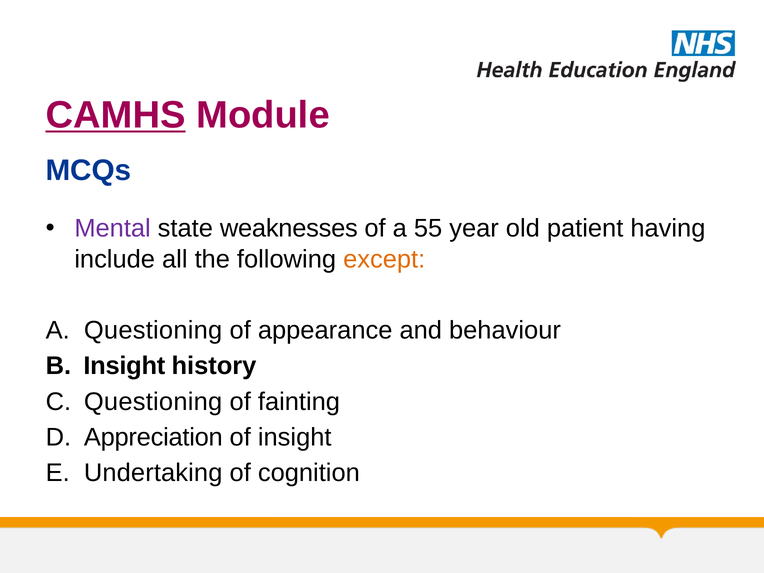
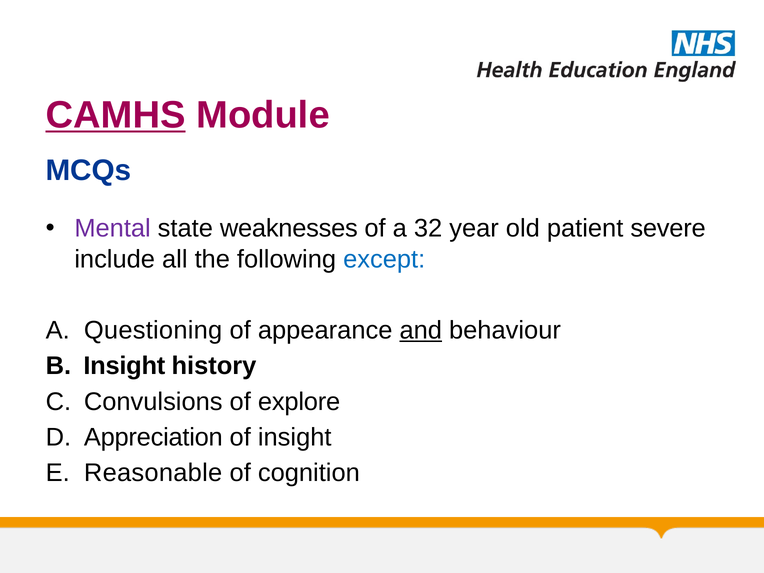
55: 55 -> 32 (428, 229)
having: having -> severe (668, 229)
except colour: orange -> blue (384, 259)
and underline: none -> present (421, 330)
Questioning: Questioning -> Convulsions (153, 402)
fainting: fainting -> explore (299, 402)
Undertaking: Undertaking -> Reasonable (153, 473)
